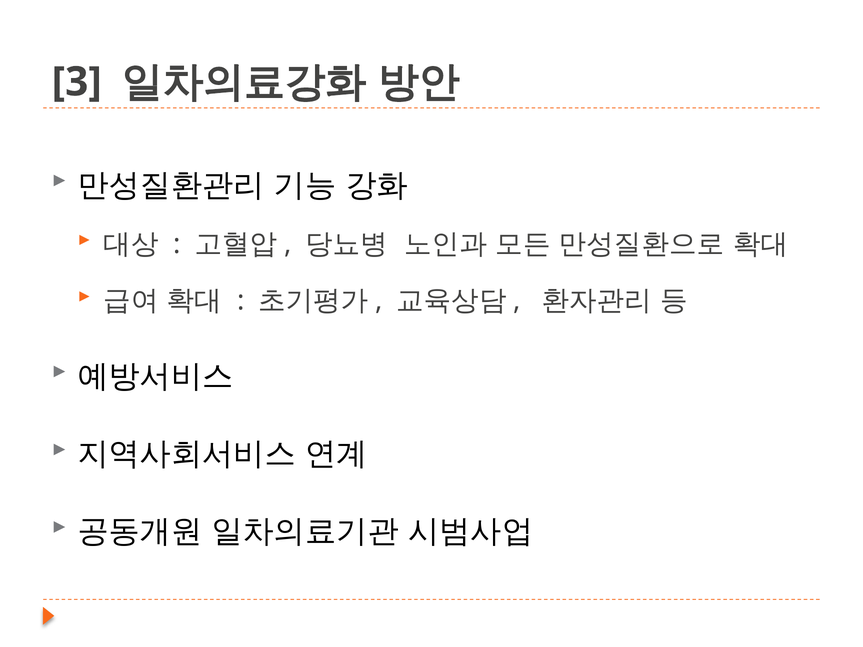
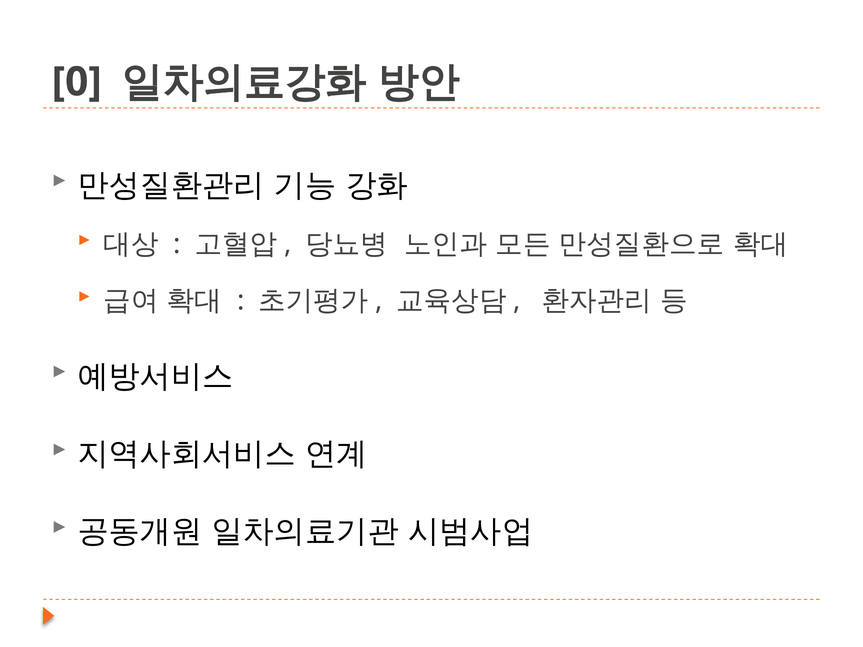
3: 3 -> 0 (77, 82)
